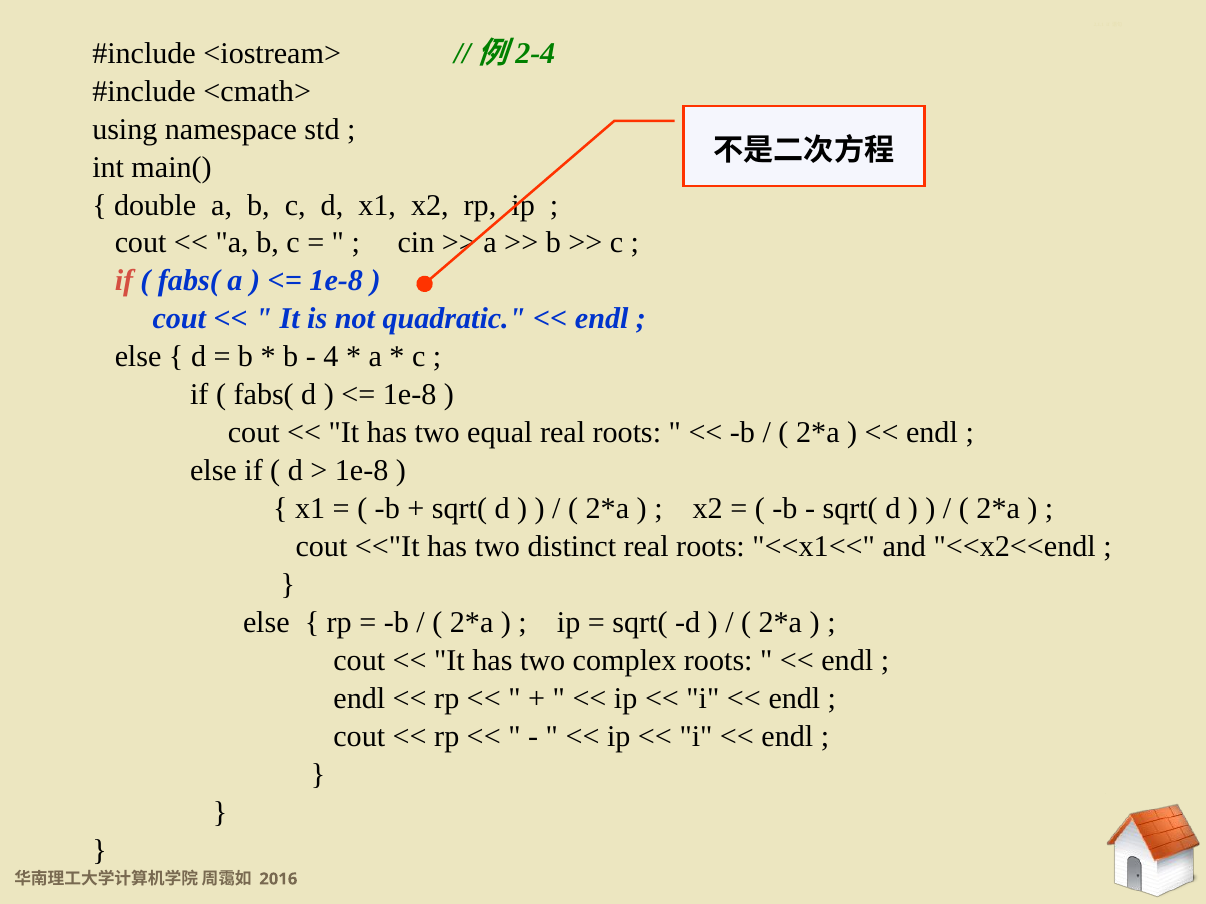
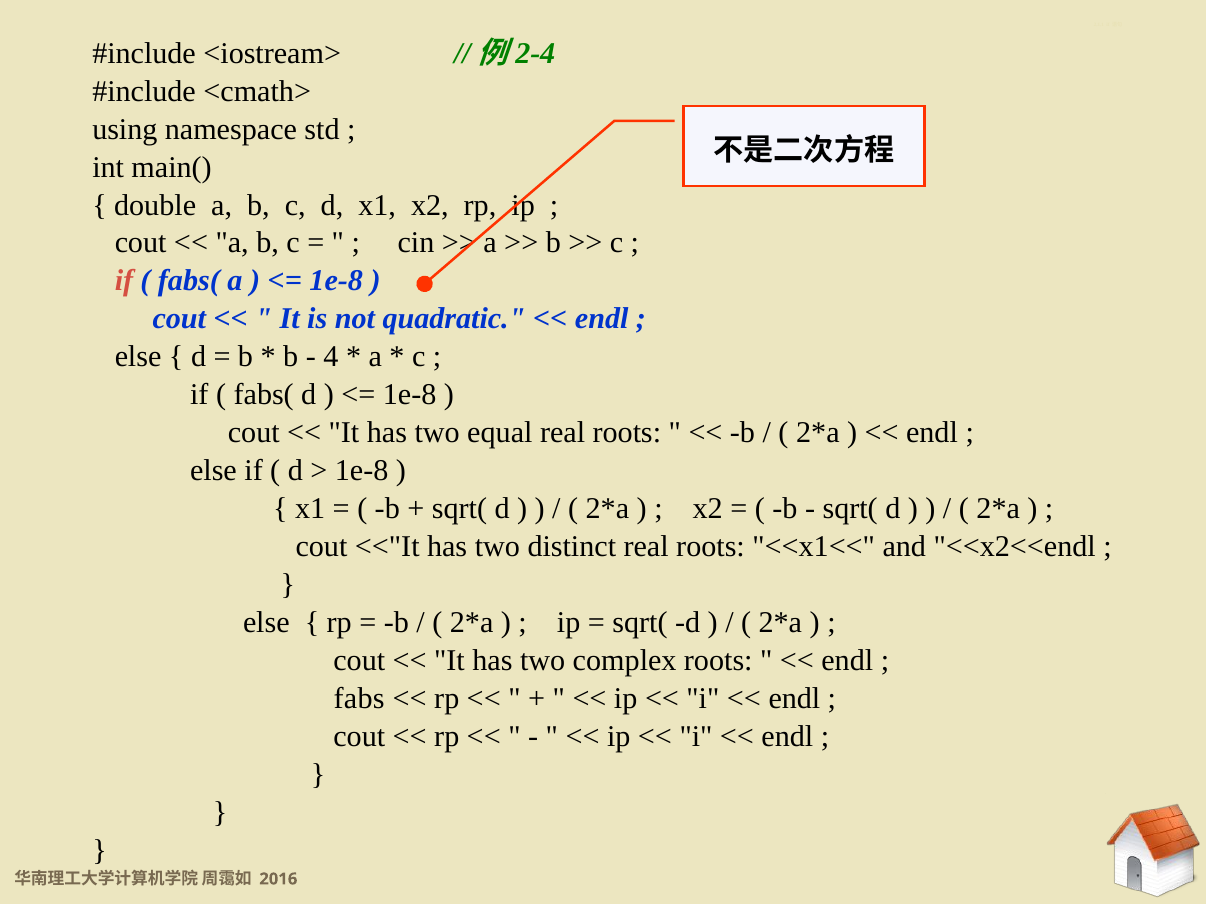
endl: endl -> fabs (359, 699)
